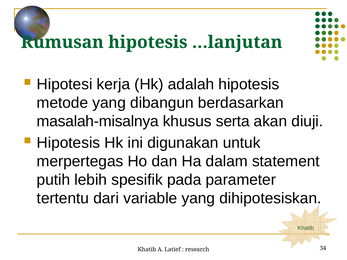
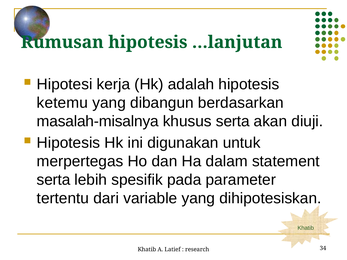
metode: metode -> ketemu (62, 103)
putih: putih -> serta (54, 180)
